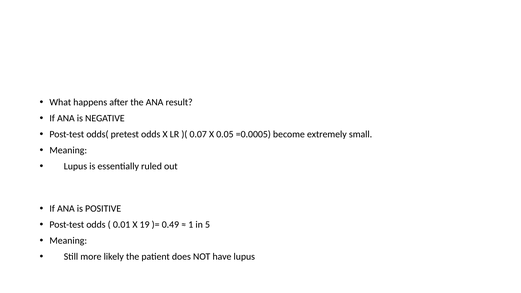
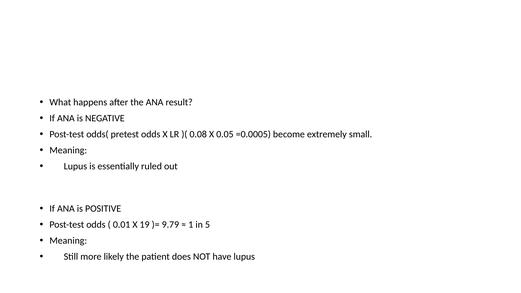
0.07: 0.07 -> 0.08 (198, 134)
0.49: 0.49 -> 9.79 (170, 225)
